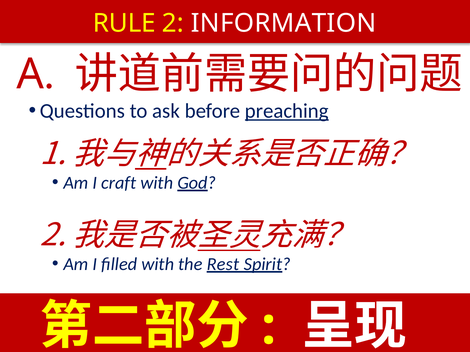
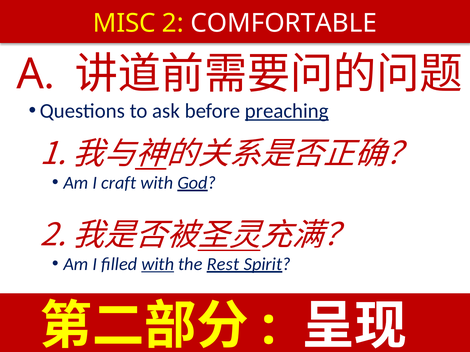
RULE: RULE -> MISC (124, 23)
INFORMATION: INFORMATION -> COMFORTABLE (284, 23)
with underline: none -> present (158, 264)
